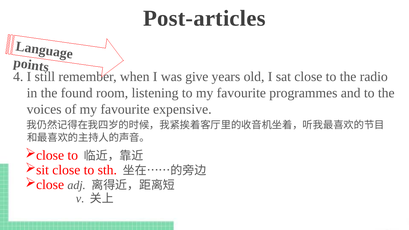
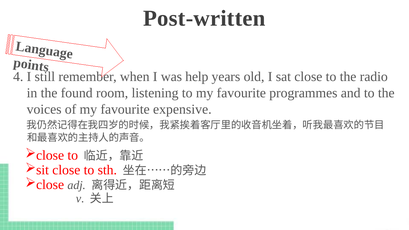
Post-articles: Post-articles -> Post-written (204, 18)
give: give -> help (197, 77)
